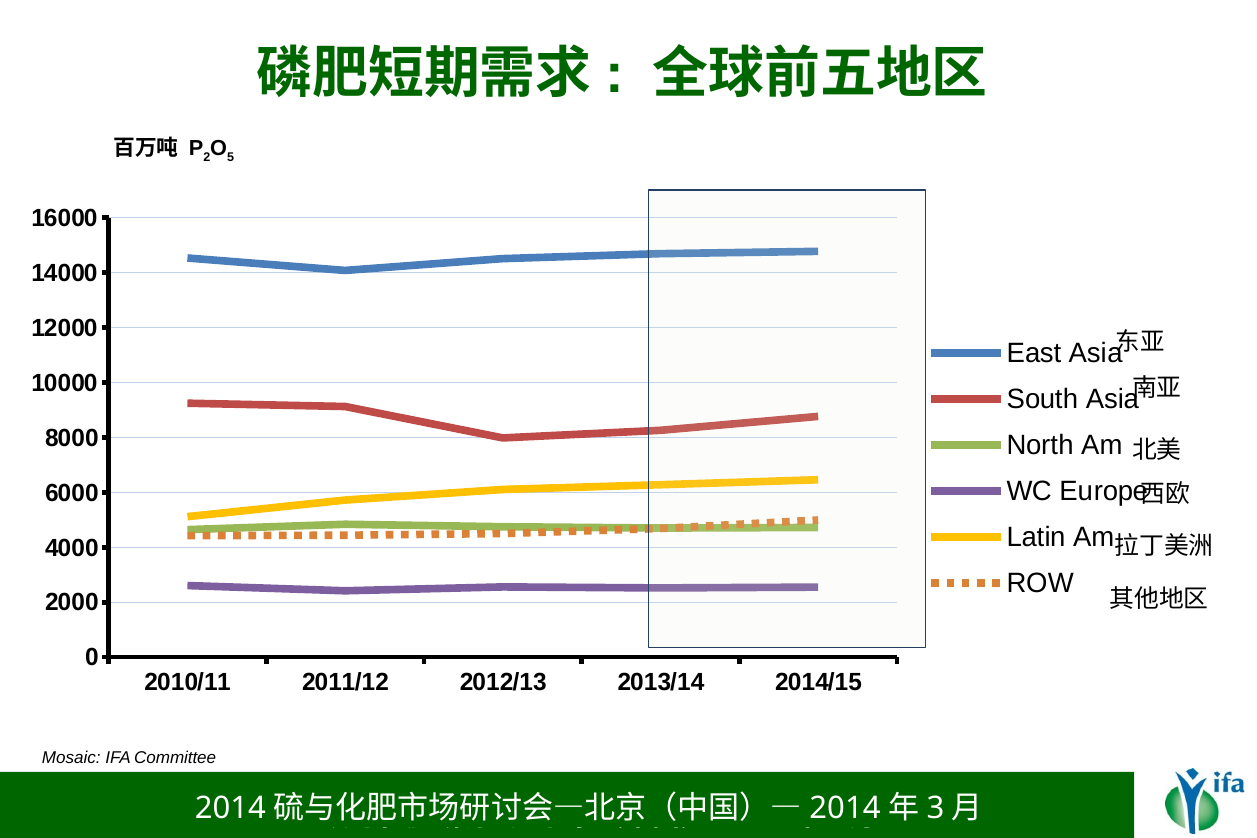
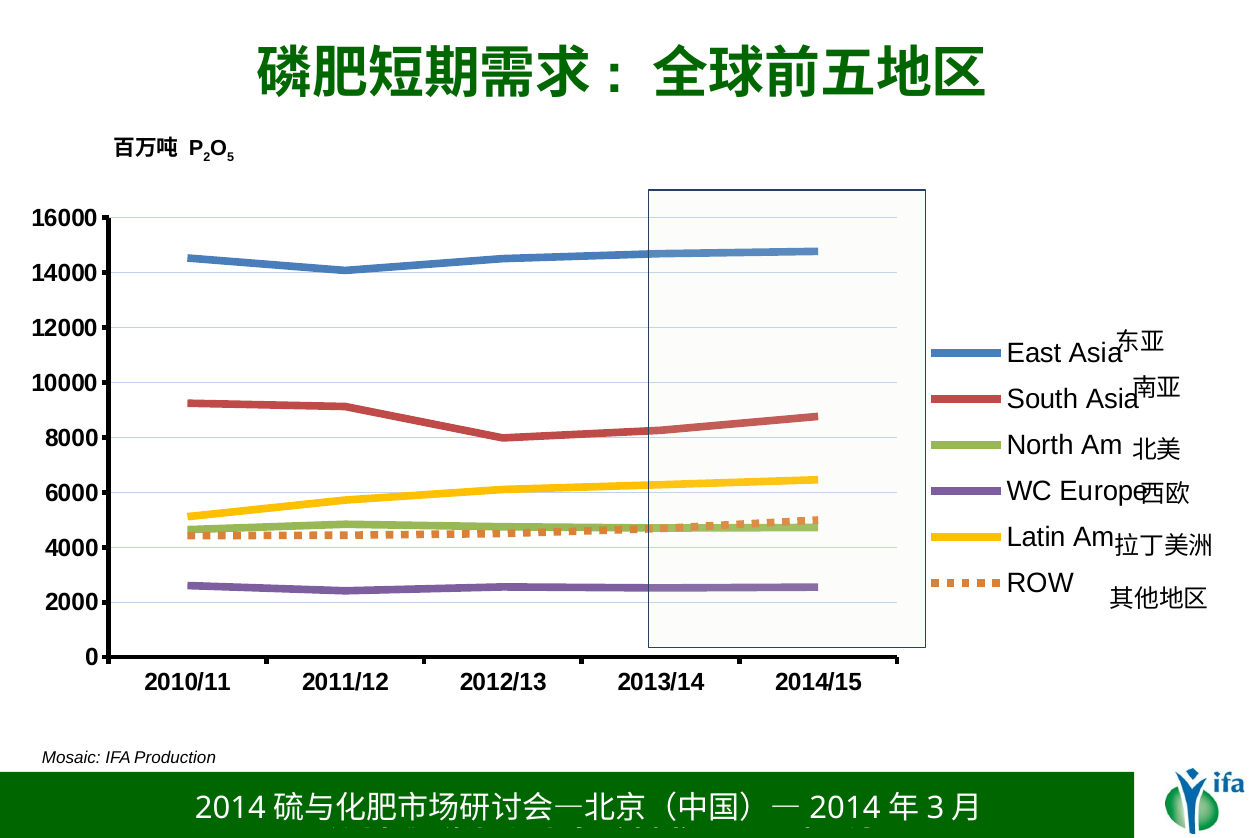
Committee: Committee -> Production (175, 758)
